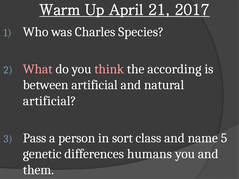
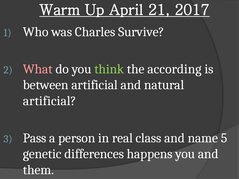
Species: Species -> Survive (141, 32)
think colour: pink -> light green (109, 69)
sort: sort -> real (122, 138)
humans: humans -> happens (150, 154)
